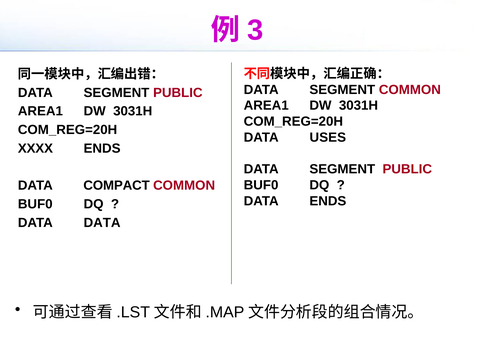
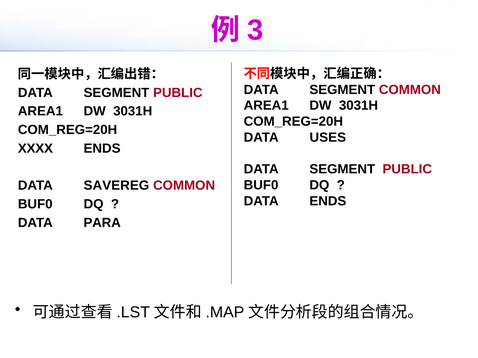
COMPACT: COMPACT -> SAVEREG (116, 186)
DATA DATA: DATA -> PARA (102, 223)
